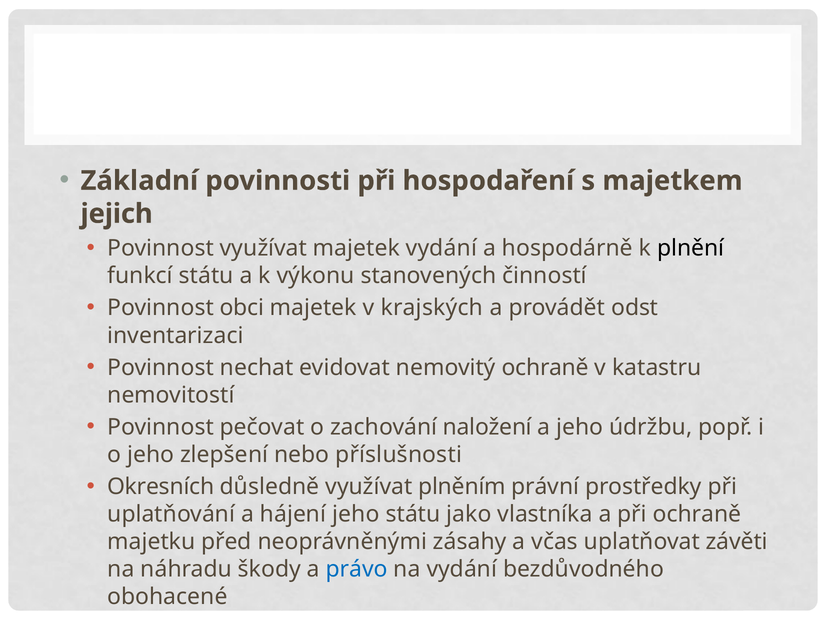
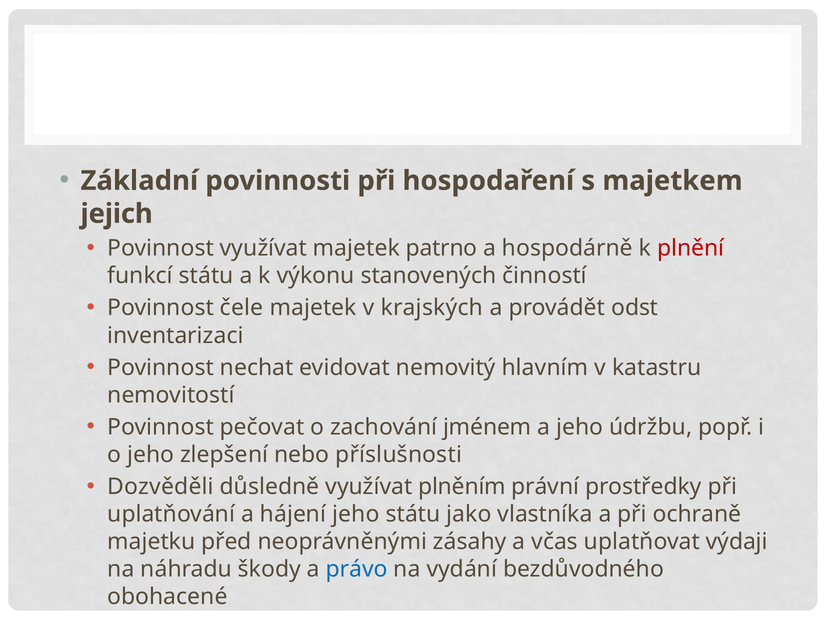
majetek vydání: vydání -> patrno (442, 248)
plnění colour: black -> red (691, 248)
obci: obci -> čele (242, 308)
nemovitý ochraně: ochraně -> hlavním (545, 368)
naložení: naložení -> jménem (487, 428)
Okresních: Okresních -> Dozvěděli (161, 487)
závěti: závěti -> výdaji (737, 542)
